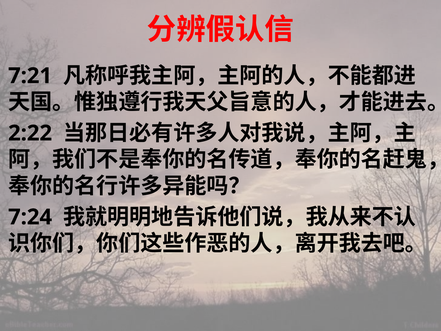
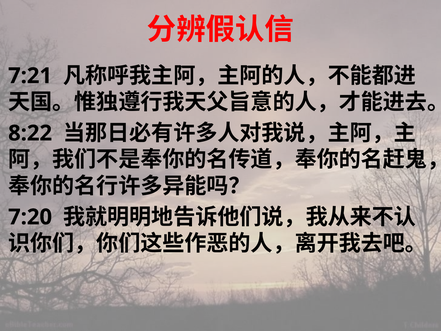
2:22: 2:22 -> 8:22 (30, 133)
7:24: 7:24 -> 7:20 (30, 217)
